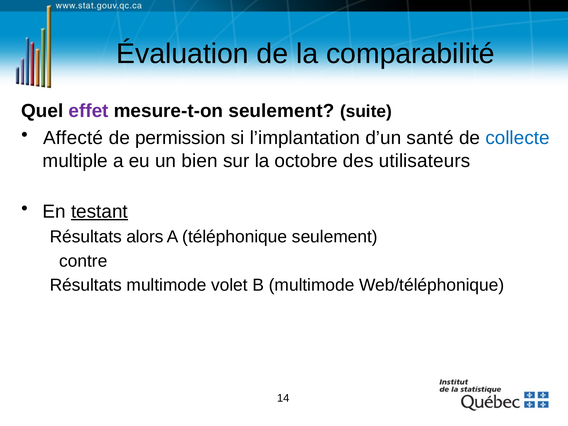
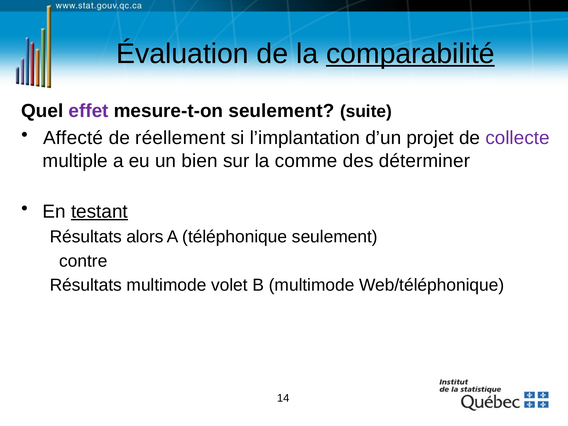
comparabilité underline: none -> present (410, 54)
permission: permission -> réellement (180, 138)
santé: santé -> projet (430, 138)
collecte colour: blue -> purple (517, 138)
octobre: octobre -> comme (306, 161)
utilisateurs: utilisateurs -> déterminer (424, 161)
